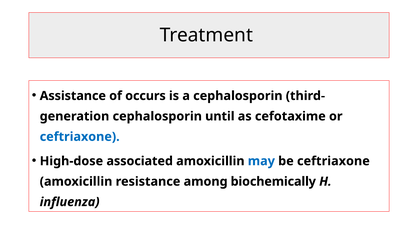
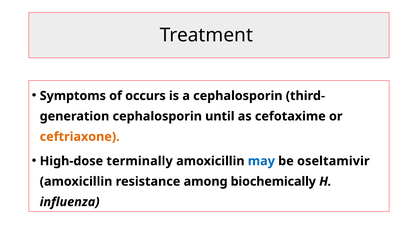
Assistance: Assistance -> Symptoms (73, 96)
ceftriaxone colour: blue -> orange (80, 137)
associated: associated -> terminally (140, 161)
be ceftriaxone: ceftriaxone -> oseltamivir (333, 161)
